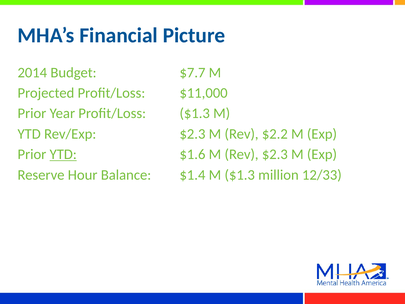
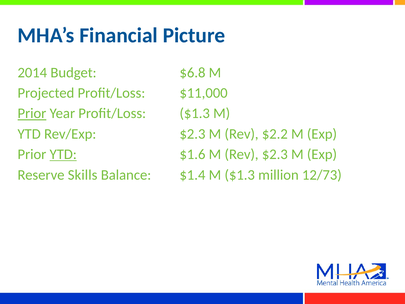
$7.7: $7.7 -> $6.8 (192, 72)
Prior underline: none -> present (32, 113)
Hour: Hour -> Skills (83, 175)
12/33: 12/33 -> 12/73 (322, 175)
